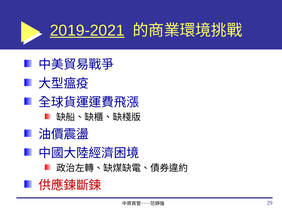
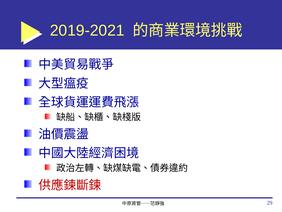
2019-2021 underline: present -> none (87, 30)
